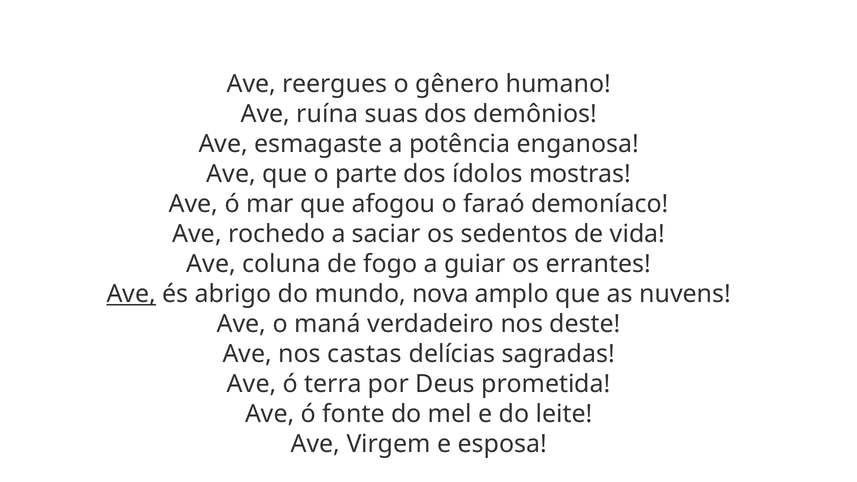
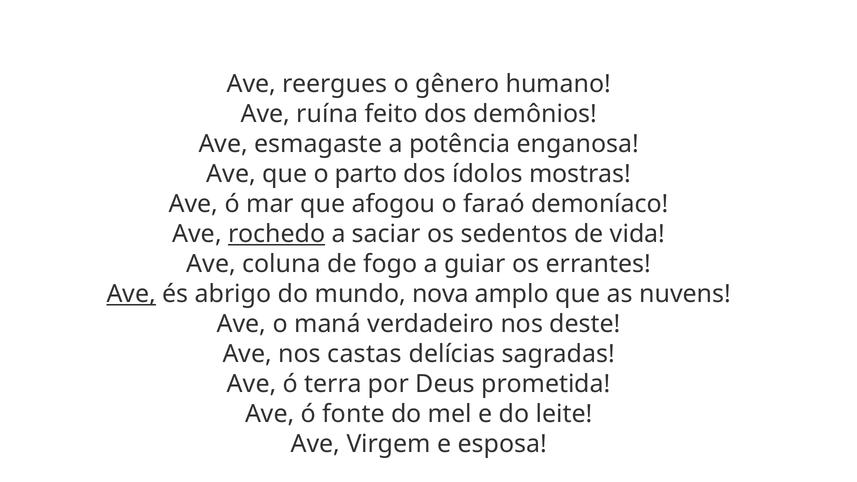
suas: suas -> feito (391, 114)
parte: parte -> parto (366, 174)
rochedo underline: none -> present (277, 234)
